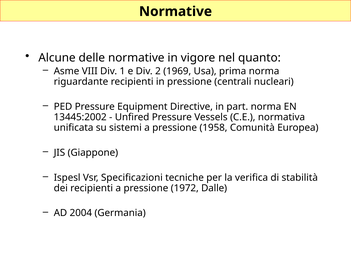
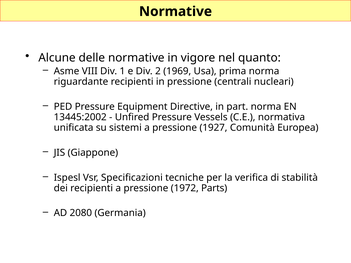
1958: 1958 -> 1927 (213, 128)
Dalle: Dalle -> Parts (214, 188)
2004: 2004 -> 2080 (81, 213)
